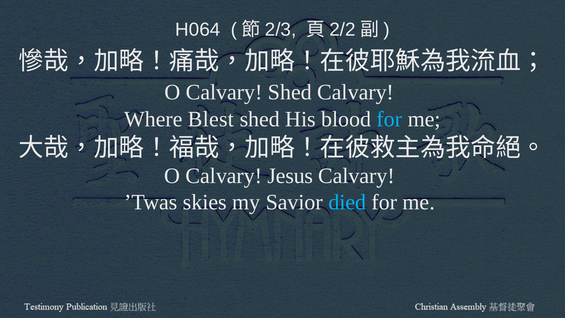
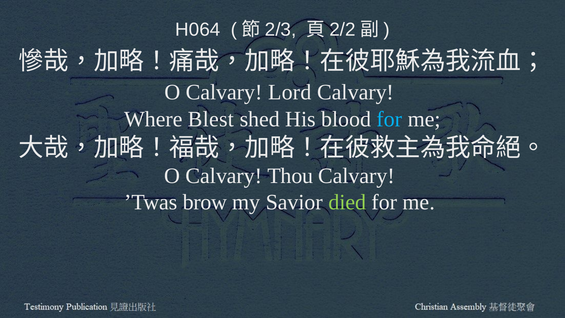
Calvary Shed: Shed -> Lord (290, 92)
Jesus: Jesus -> Thou (290, 176)
skies: skies -> brow (205, 202)
died colour: light blue -> light green (347, 202)
